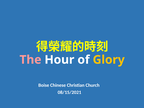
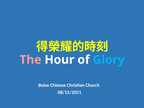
Glory colour: yellow -> light blue (109, 60)
